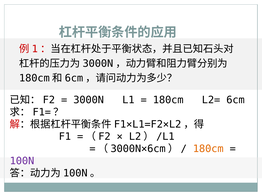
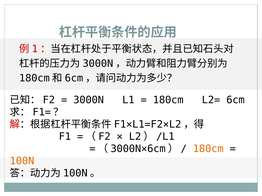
100N colour: purple -> orange (22, 161)
